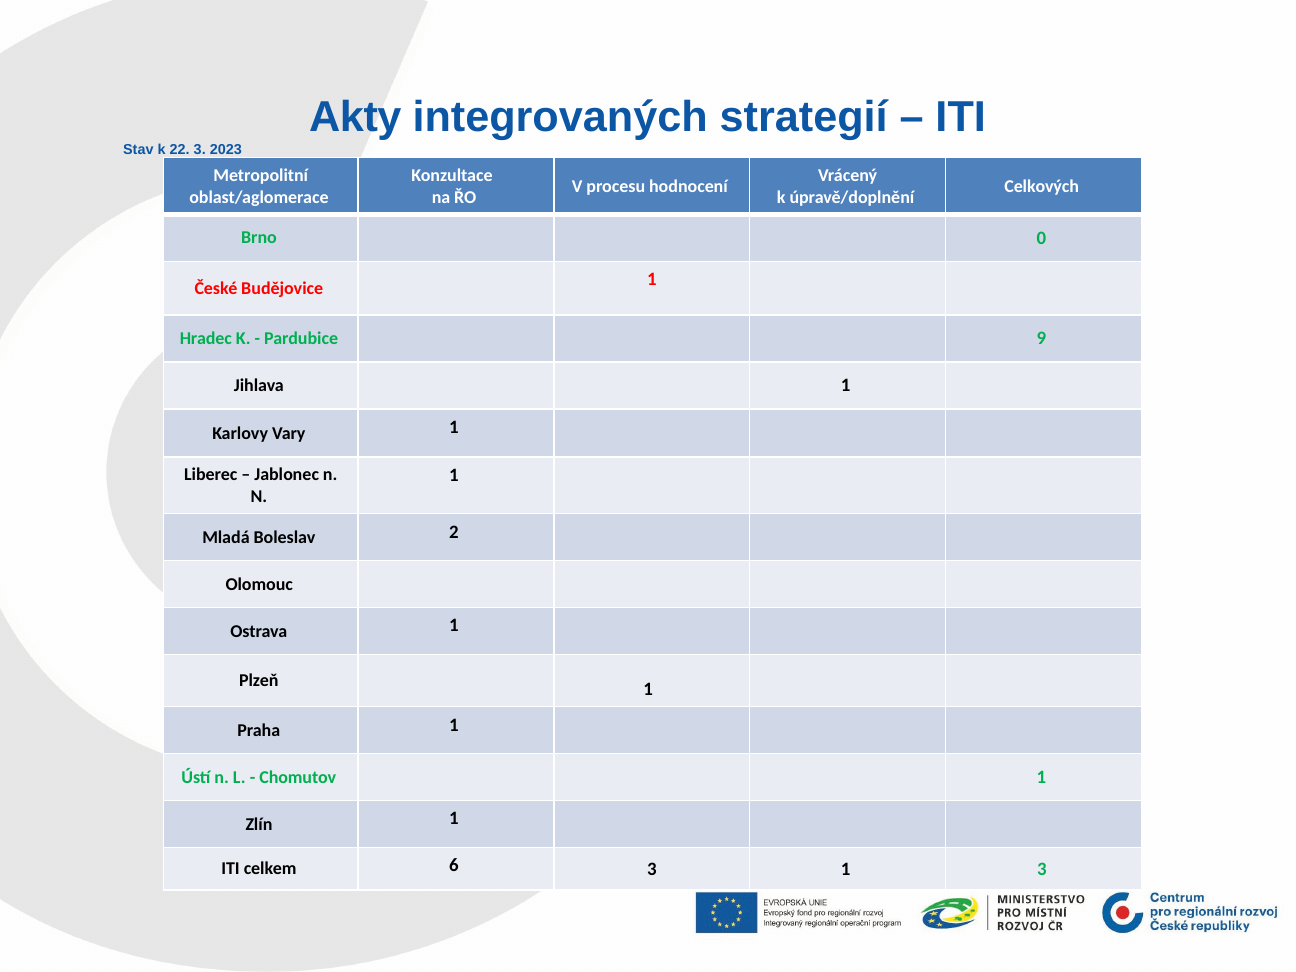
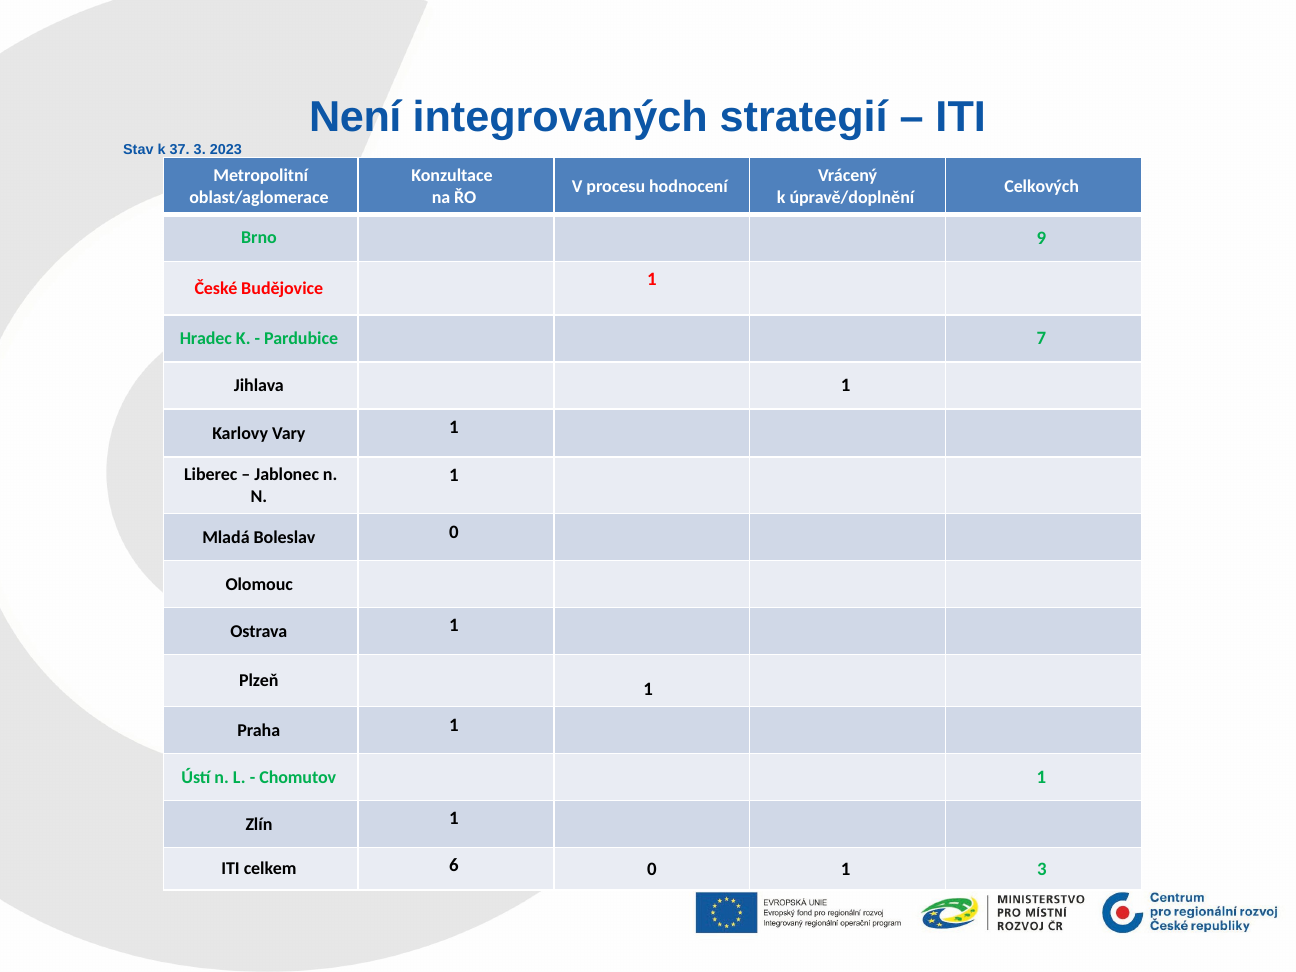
Akty: Akty -> Není (355, 117)
22: 22 -> 37 (180, 150)
0: 0 -> 9 (1041, 238)
9: 9 -> 7 (1041, 339)
Boleslav 2: 2 -> 0 (454, 532)
6 3: 3 -> 0 (652, 869)
